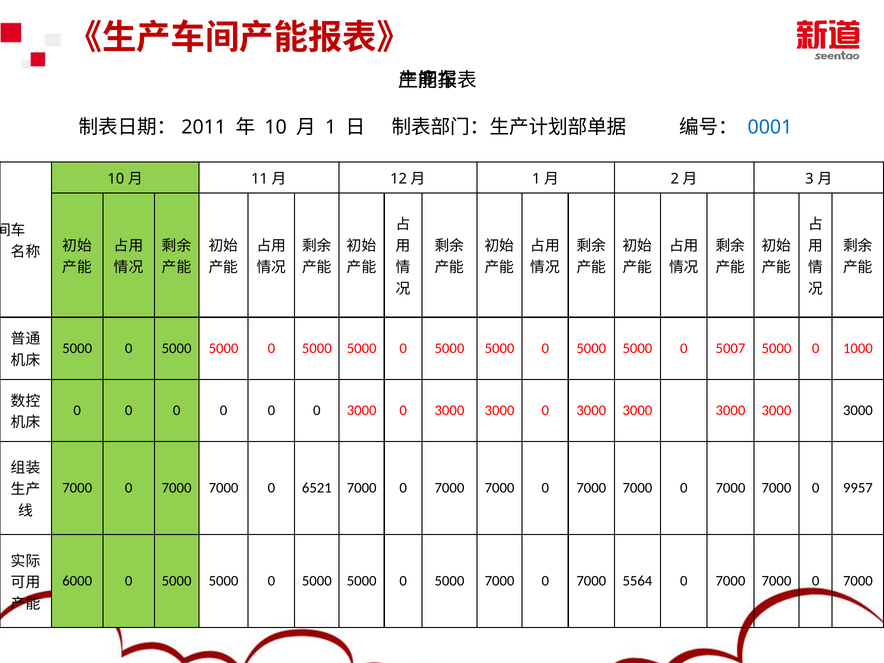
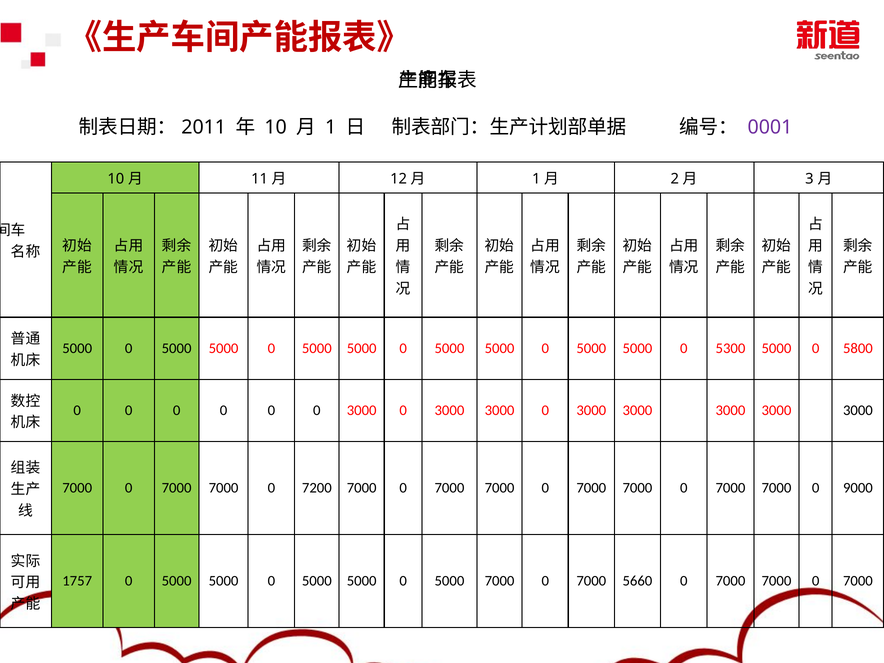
0001 colour: blue -> purple (770, 127)
5007: 5007 -> 5300 (730, 348)
1000: 1000 -> 5800 (858, 348)
6521: 6521 -> 7200 (317, 488)
9957: 9957 -> 9000 (858, 488)
6000: 6000 -> 1757 (77, 581)
5564: 5564 -> 5660 (637, 581)
